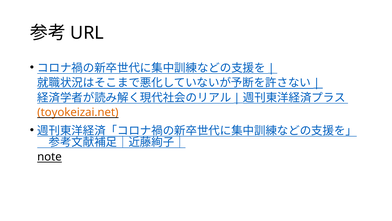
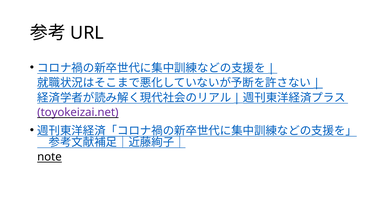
toyokeizai.net colour: orange -> purple (78, 112)
